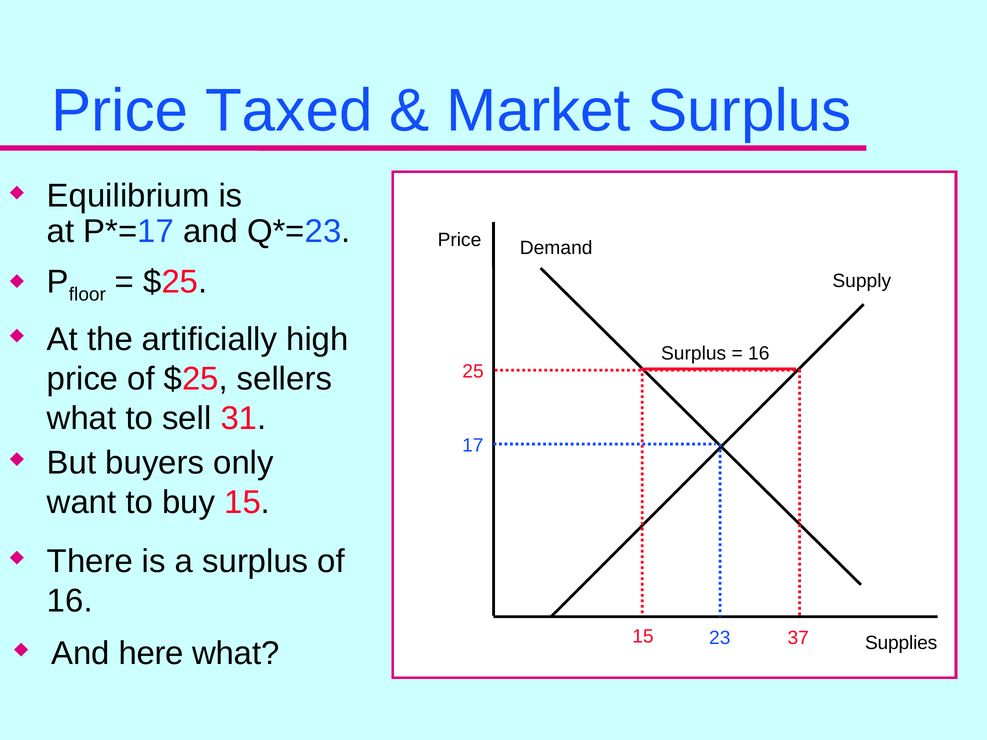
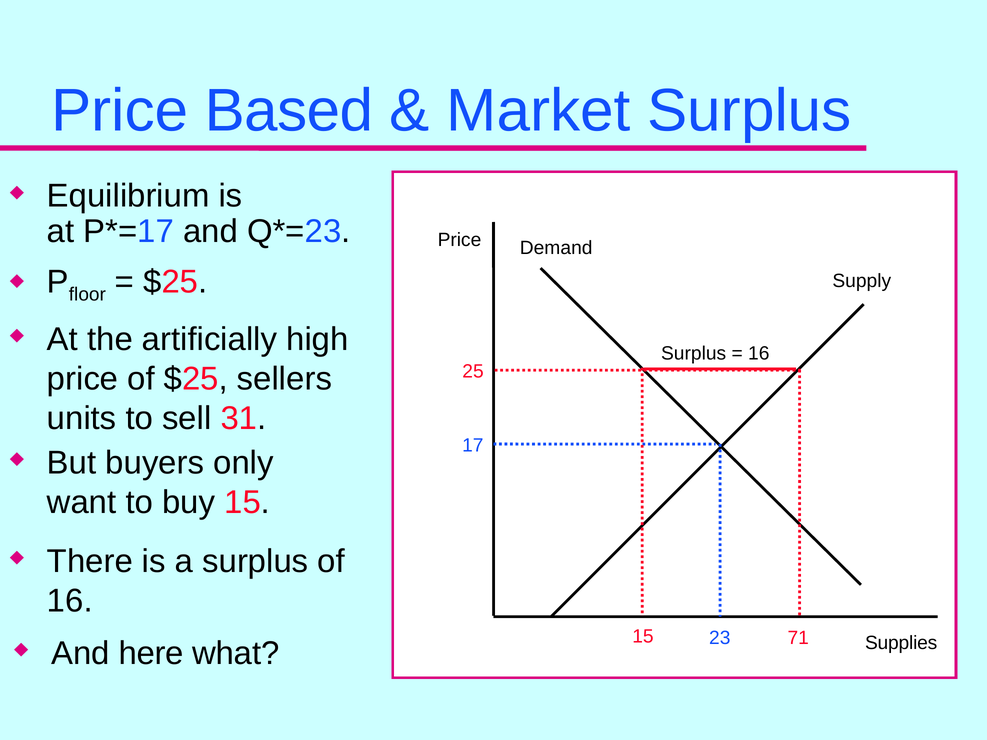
Taxed: Taxed -> Based (289, 111)
what: what -> units (82, 419)
37: 37 -> 71 (798, 638)
